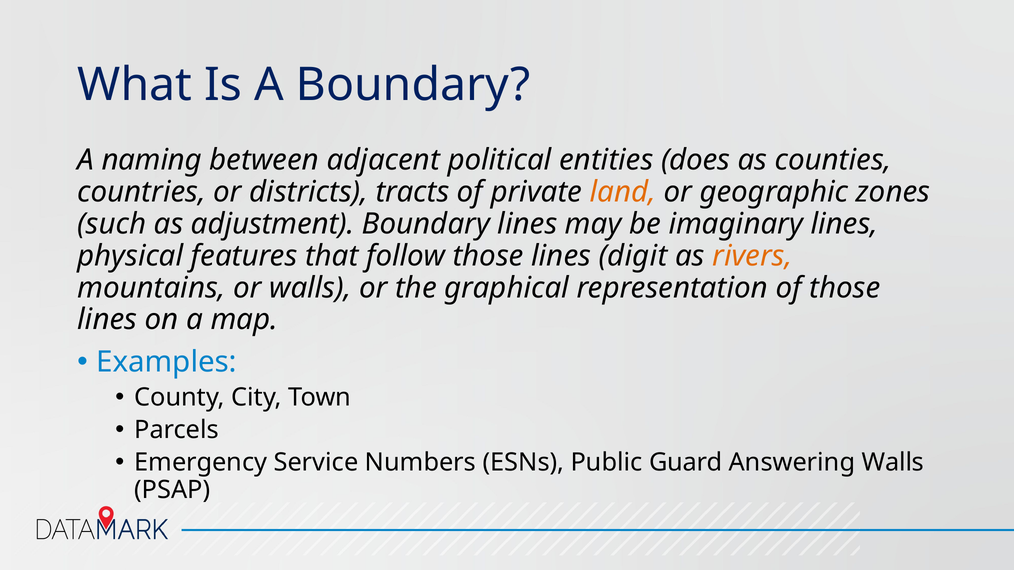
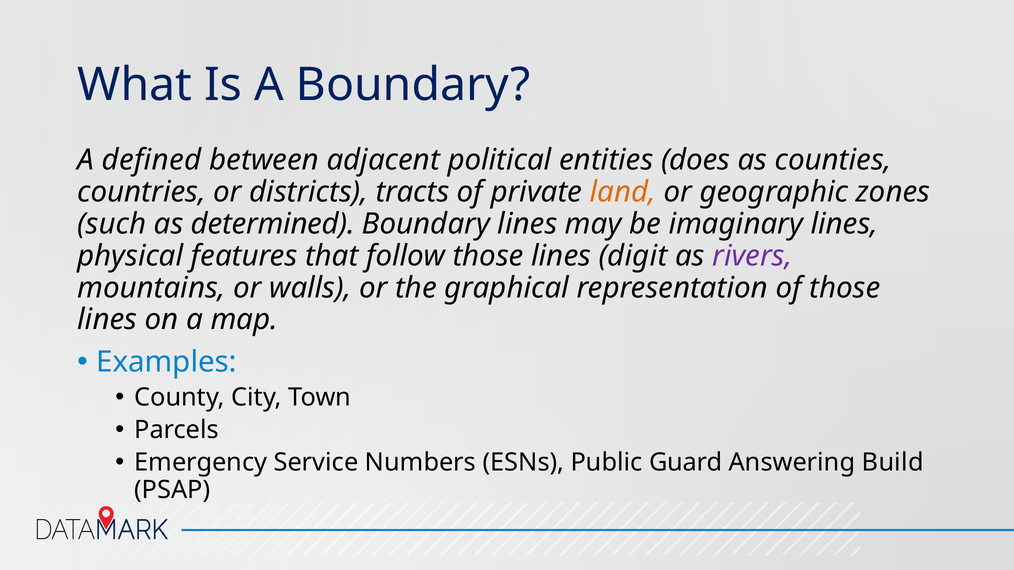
naming: naming -> defined (151, 160)
adjustment: adjustment -> determined (273, 224)
rivers colour: orange -> purple (752, 256)
Answering Walls: Walls -> Build (893, 463)
